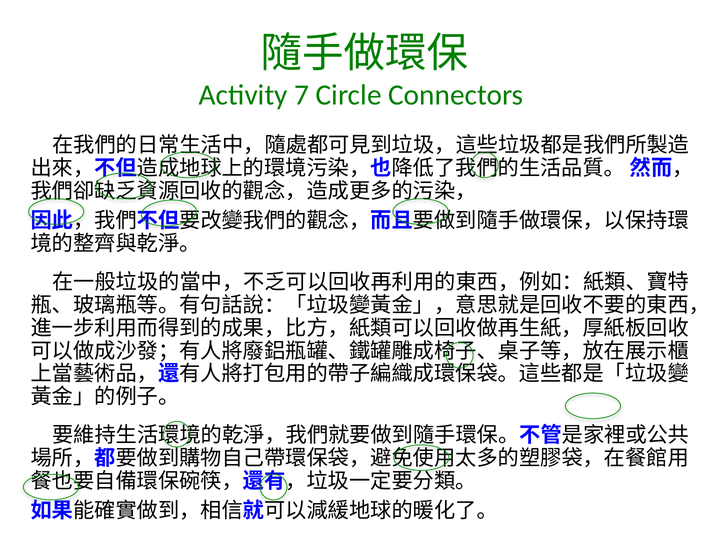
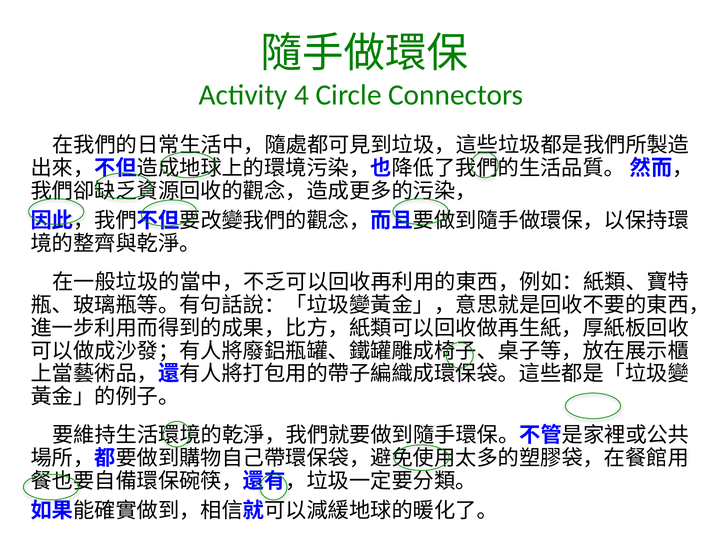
7: 7 -> 4 (302, 95)
